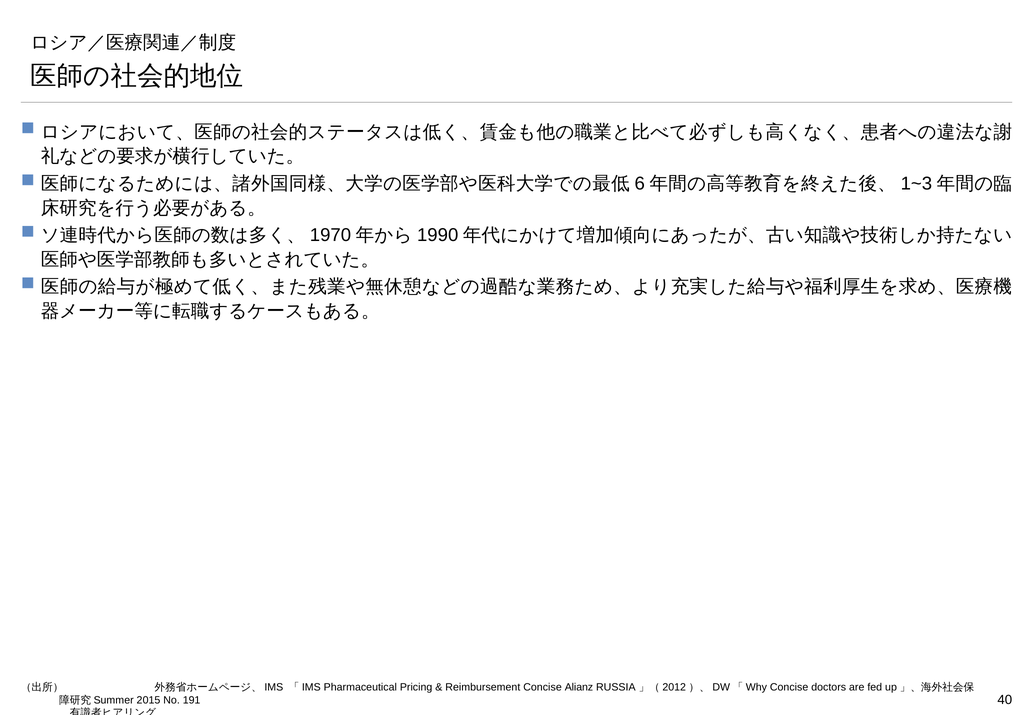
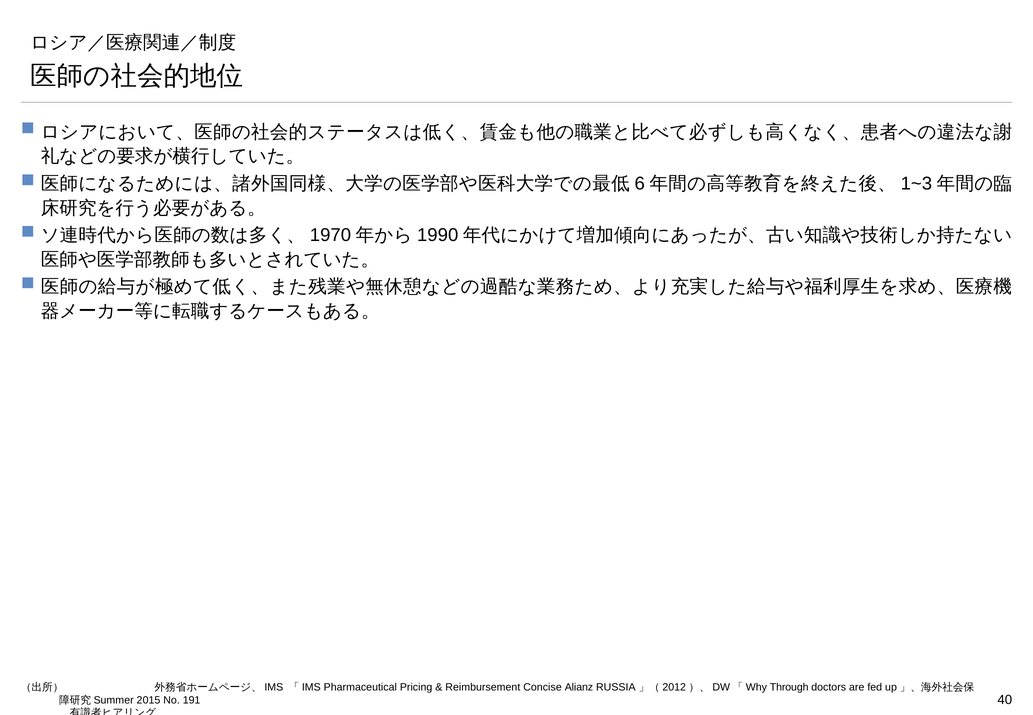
Concise: Concise -> Through (789, 688)
